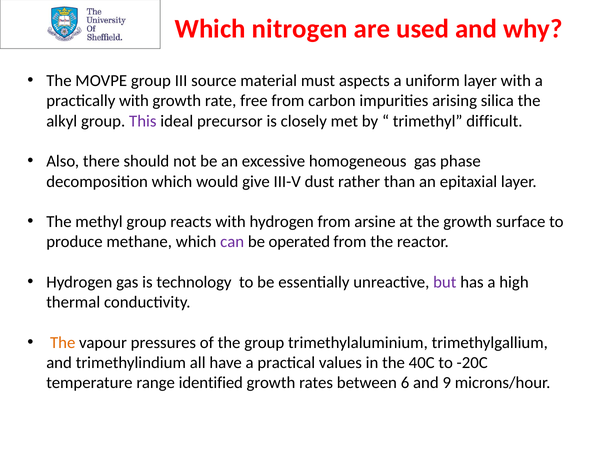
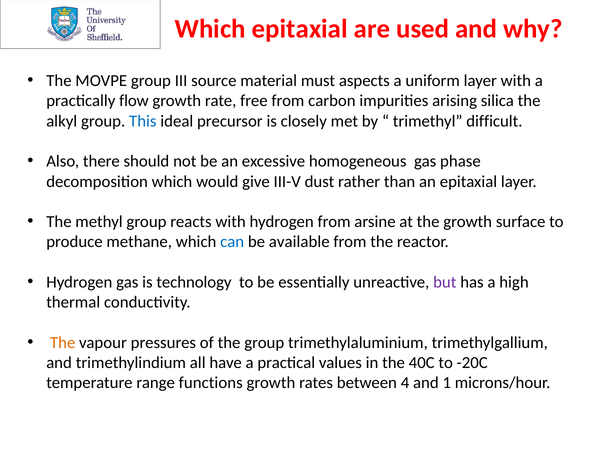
Which nitrogen: nitrogen -> epitaxial (300, 29)
practically with: with -> flow (134, 101)
This colour: purple -> blue (143, 121)
can colour: purple -> blue (232, 242)
operated: operated -> available (299, 242)
identified: identified -> functions (211, 383)
6: 6 -> 4 (405, 383)
9: 9 -> 1 (447, 383)
